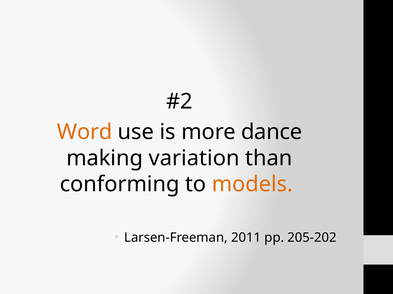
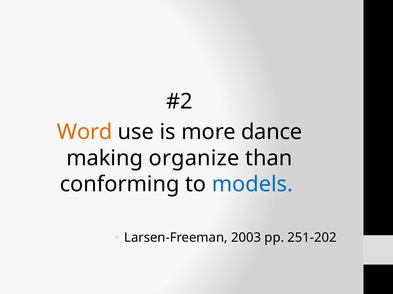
variation: variation -> organize (194, 158)
models colour: orange -> blue (252, 185)
2011: 2011 -> 2003 (246, 238)
205-202: 205-202 -> 251-202 (312, 238)
